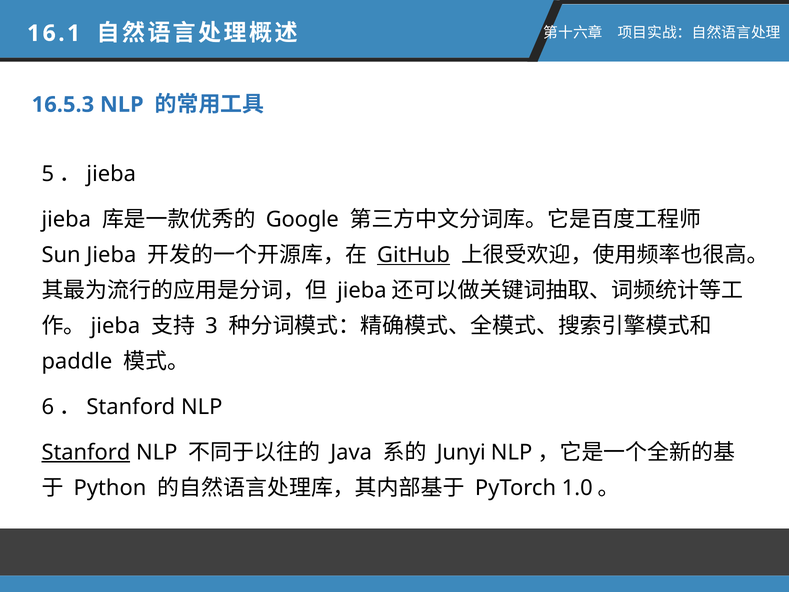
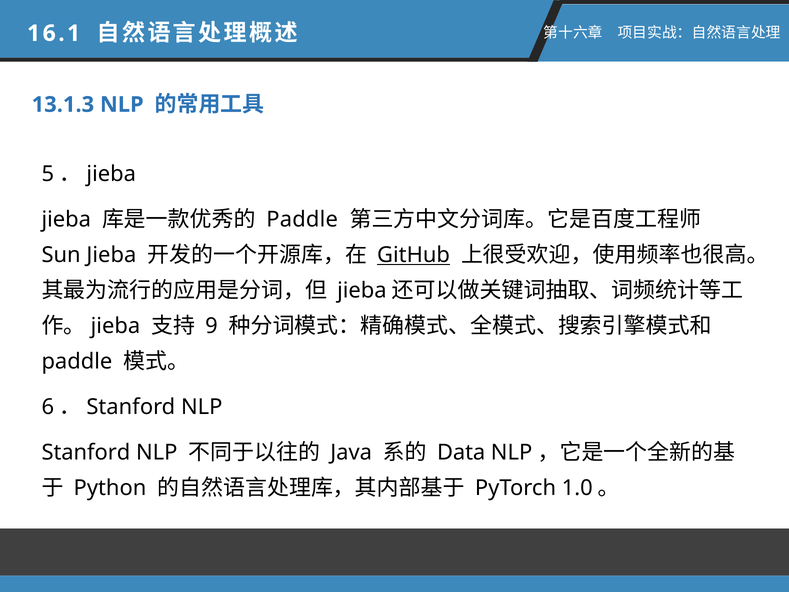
16.5.3: 16.5.3 -> 13.1.3 (63, 105)
Google: Google -> Paddle (302, 219)
3: 3 -> 9 (212, 326)
Stanford underline: present -> none (86, 452)
Junyi: Junyi -> Data (461, 452)
